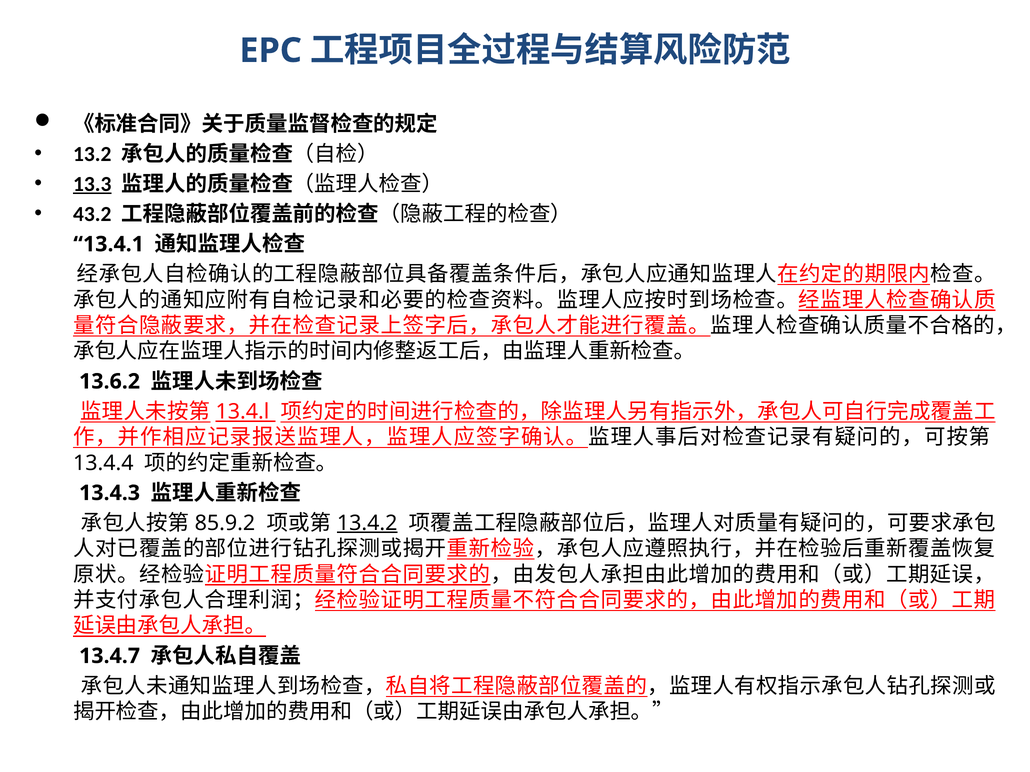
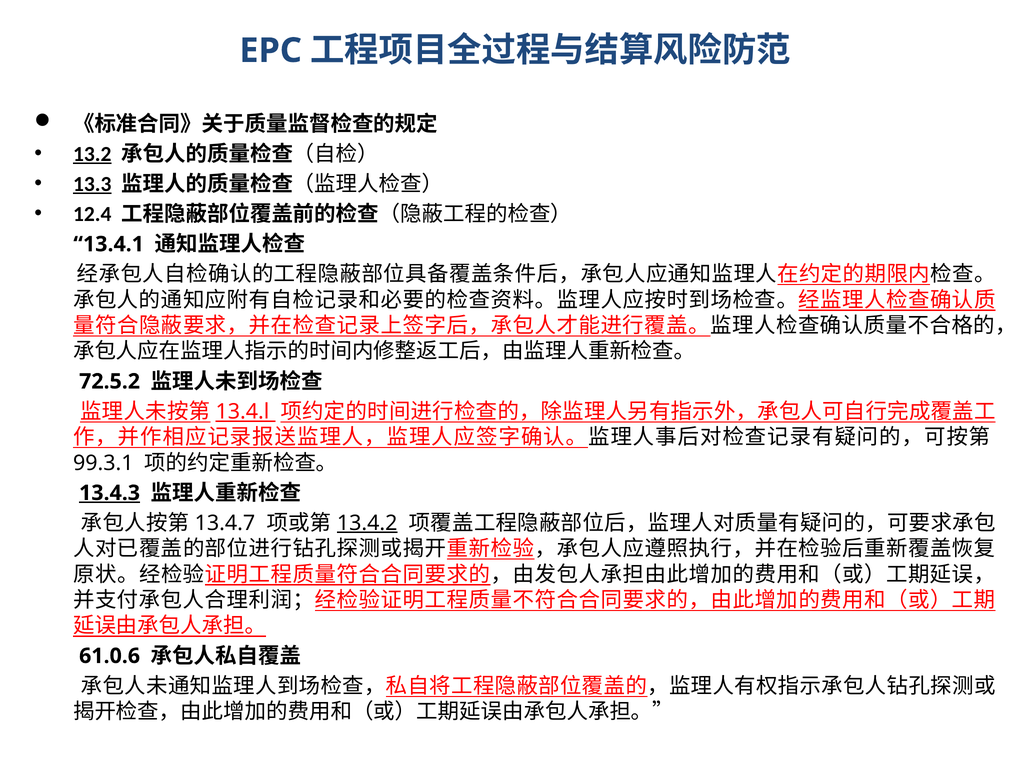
13.2 underline: none -> present (92, 154)
43.2: 43.2 -> 12.4 (92, 214)
13.6.2: 13.6.2 -> 72.5.2 (110, 382)
13.4.4: 13.4.4 -> 99.3.1 (103, 463)
13.4.3 underline: none -> present (110, 493)
85.9.2: 85.9.2 -> 13.4.7 (225, 523)
13.4.7: 13.4.7 -> 61.0.6 (110, 656)
